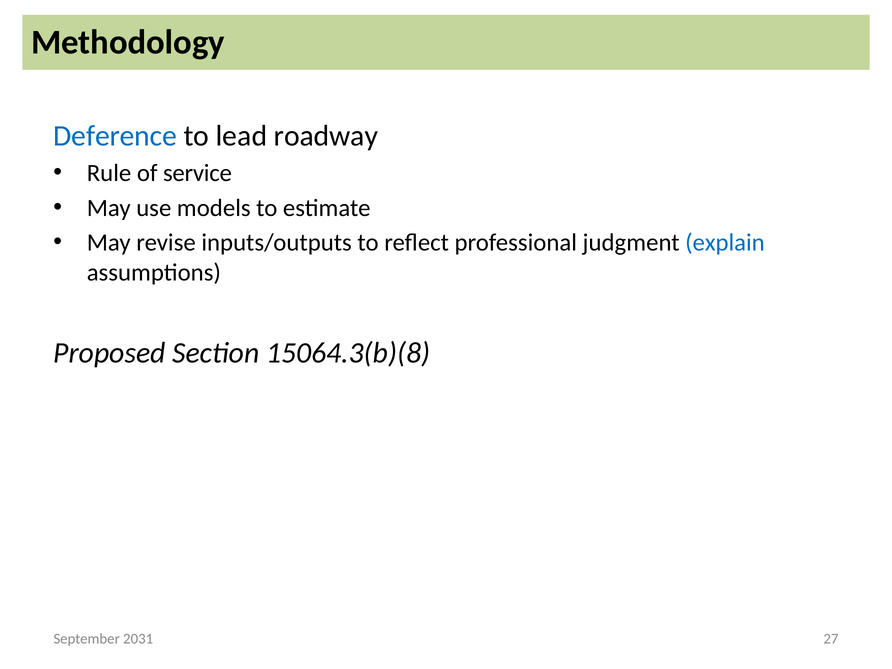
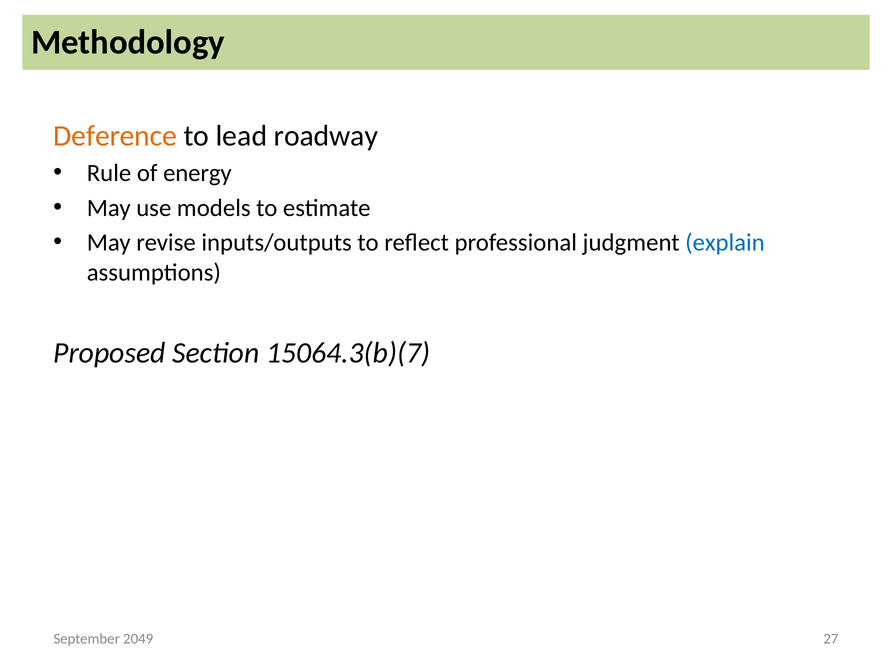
Deference colour: blue -> orange (115, 136)
service: service -> energy (197, 173)
15064.3(b)(8: 15064.3(b)(8 -> 15064.3(b)(7 (348, 353)
2031: 2031 -> 2049 (138, 639)
